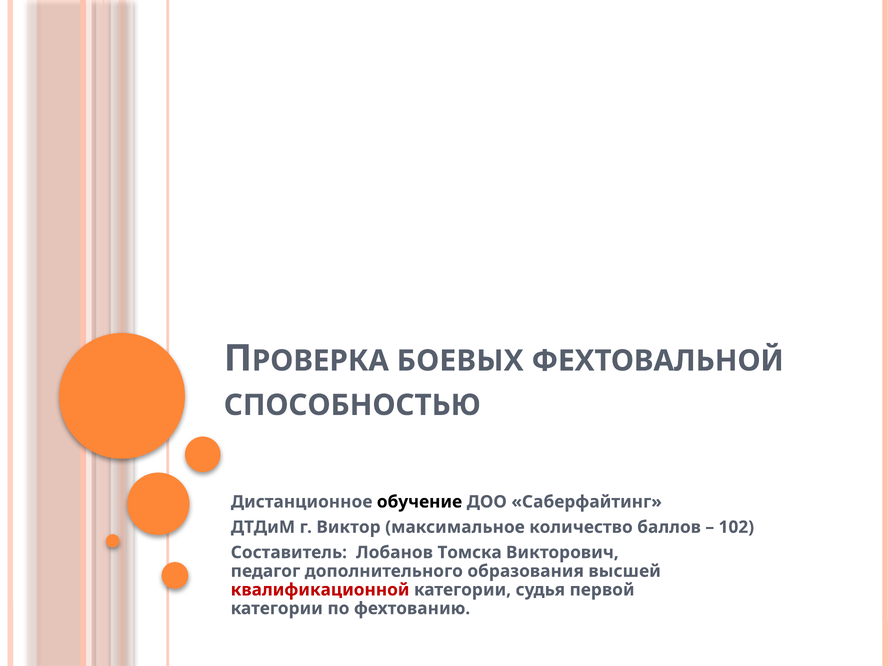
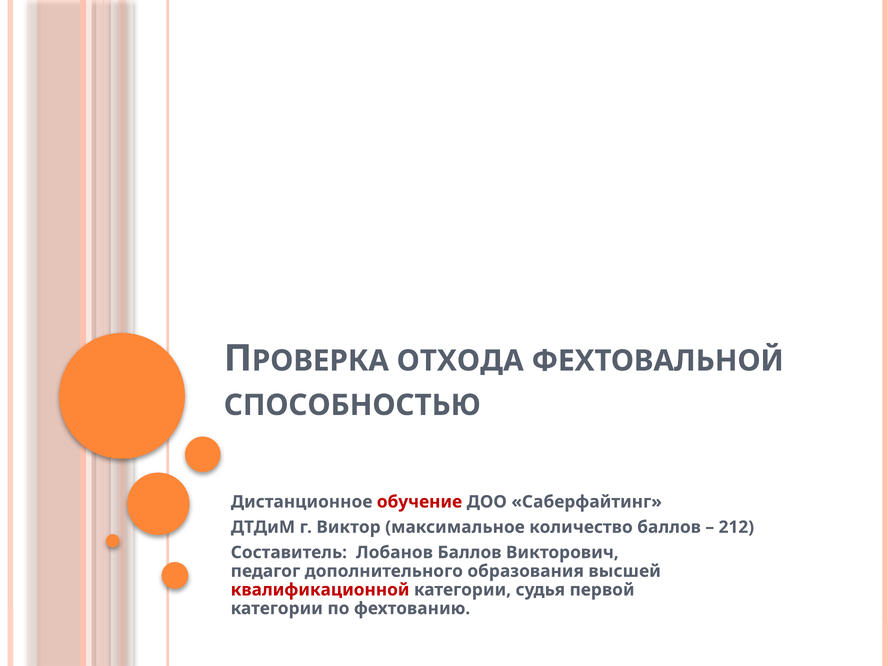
БОЕВЫХ: БОЕВЫХ -> ОТХОДА (460, 361)
обучение colour: black -> red (419, 502)
102: 102 -> 212 (736, 527)
Лобанов Томска: Томска -> Баллов (469, 552)
